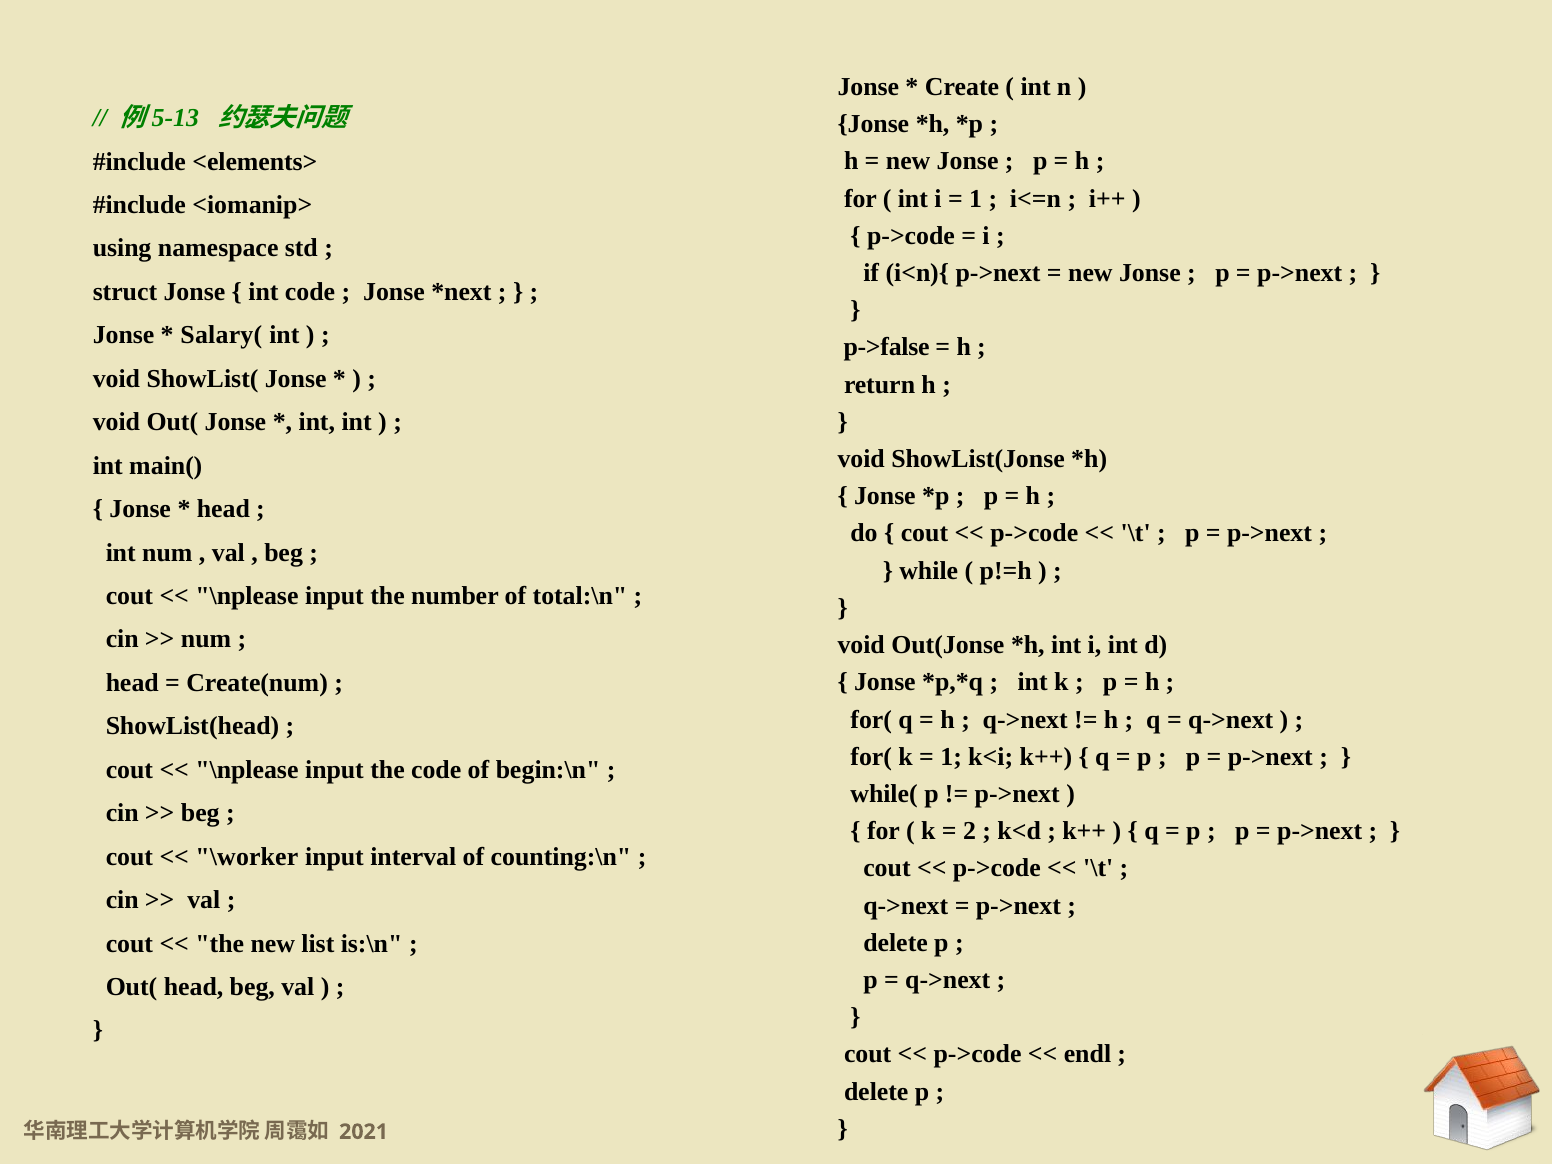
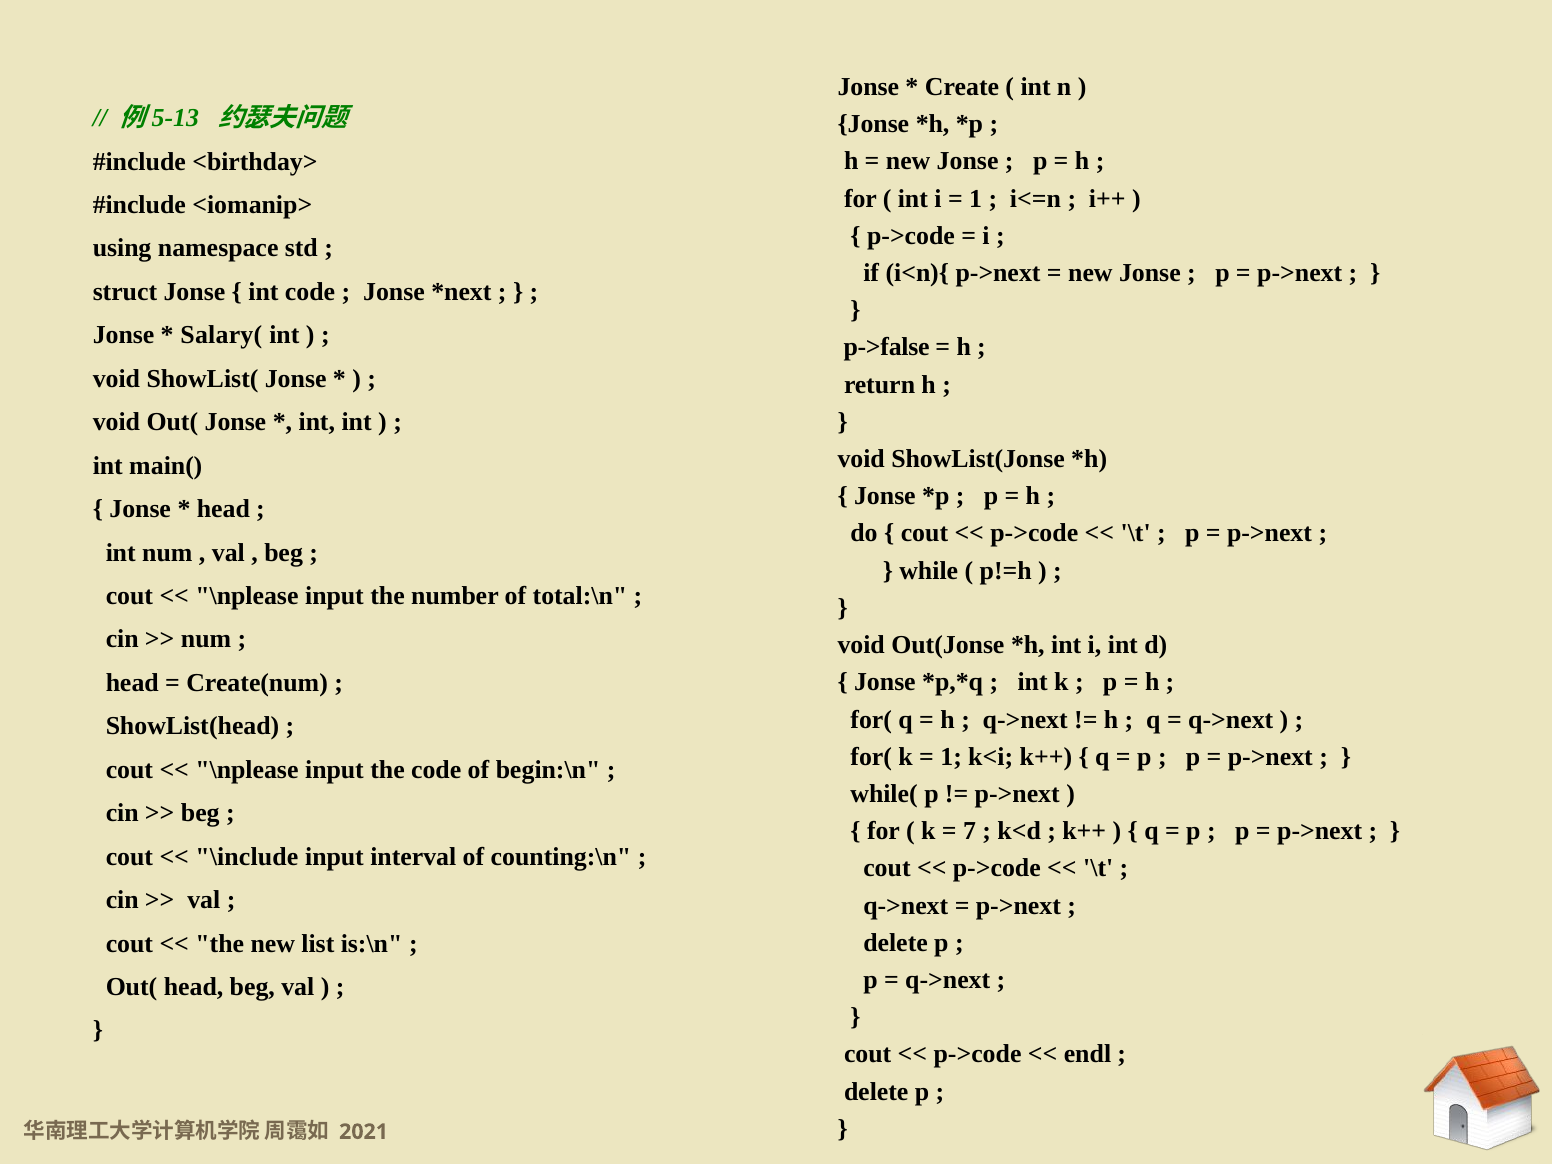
<elements>: <elements> -> <birthday> (255, 162)
2: 2 -> 7 (970, 831)
\worker: \worker -> \include (247, 857)
